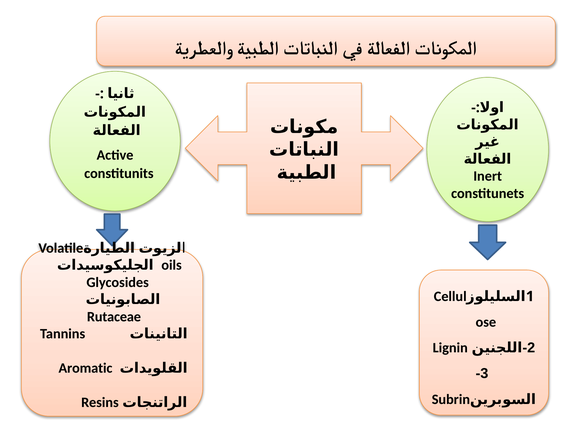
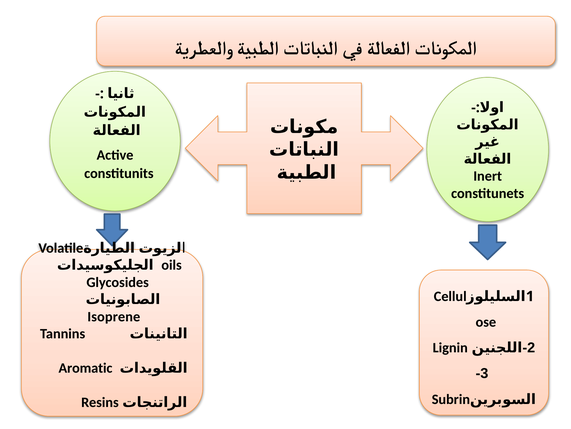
Rutaceae: Rutaceae -> Isoprene (114, 316)
